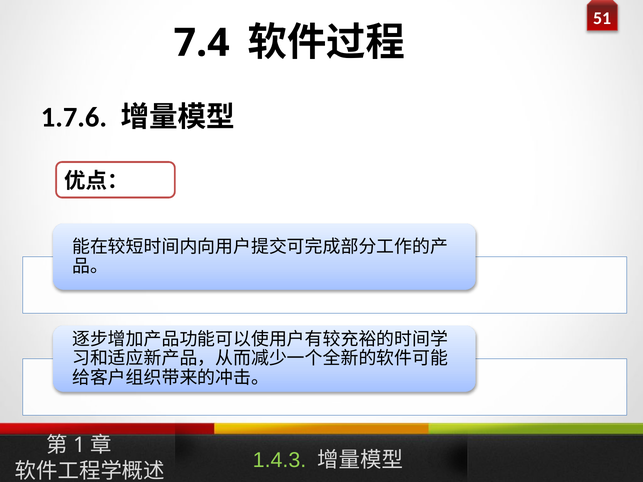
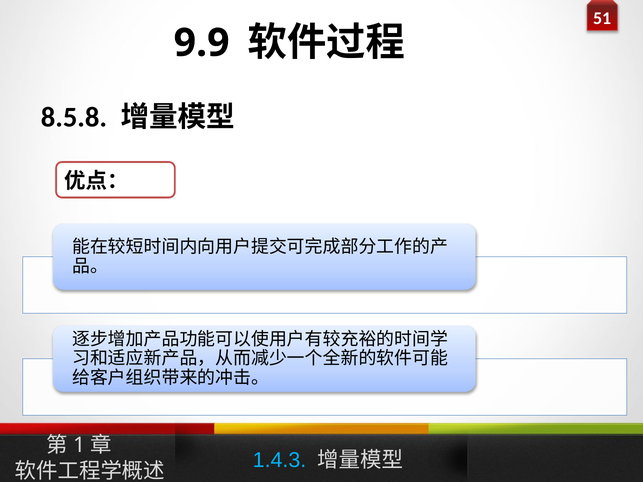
7.4: 7.4 -> 9.9 (202, 43)
1.7.6: 1.7.6 -> 8.5.8 (74, 117)
1.4.3 colour: light green -> light blue (280, 461)
